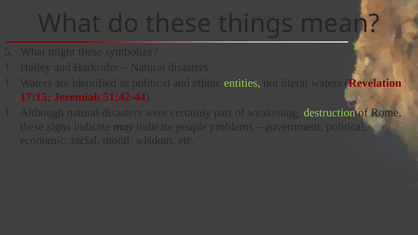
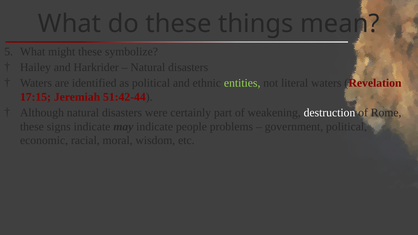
destruction colour: light green -> white (329, 113)
